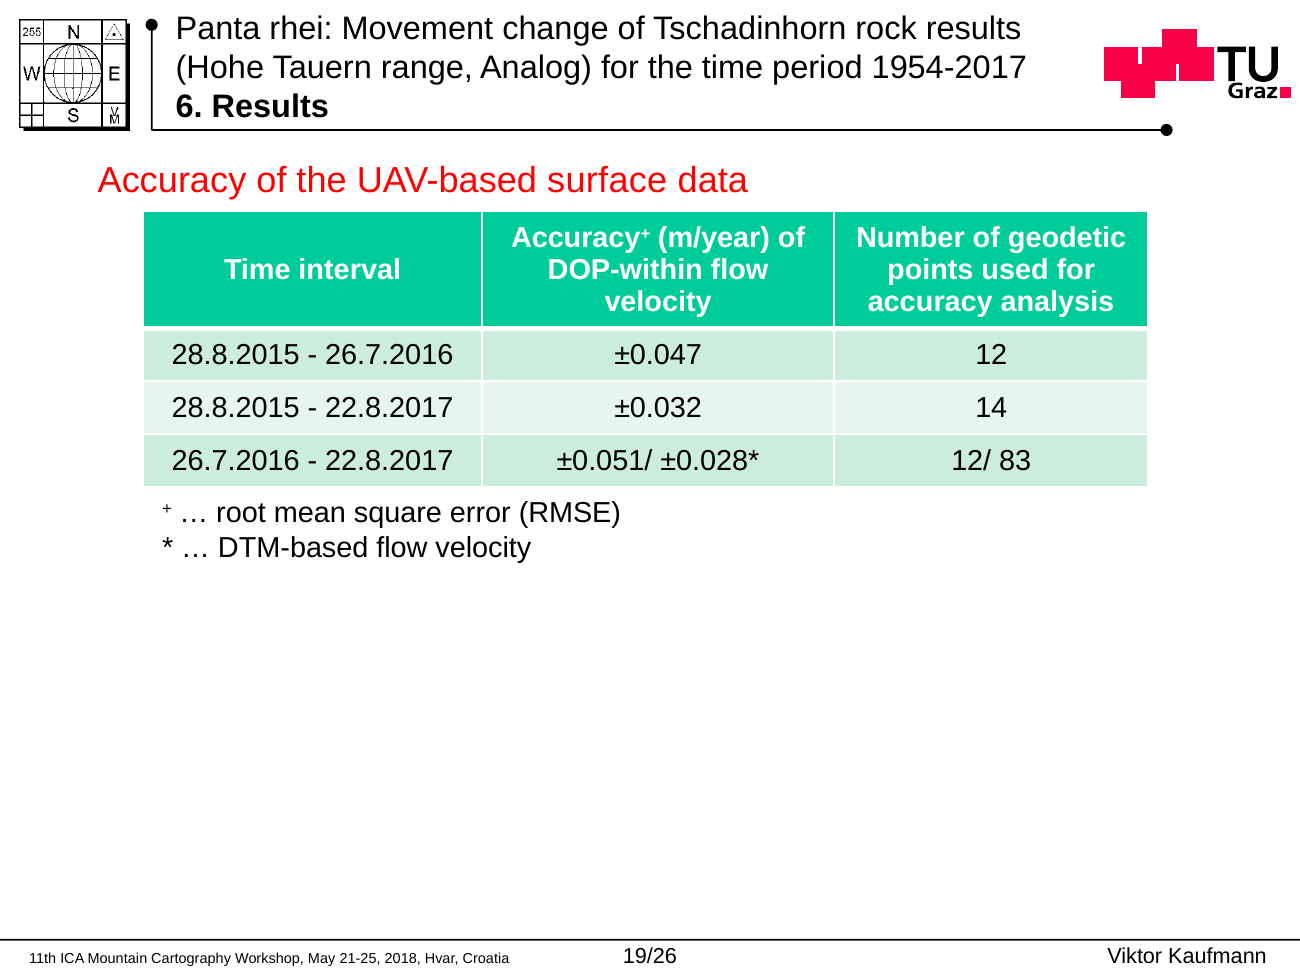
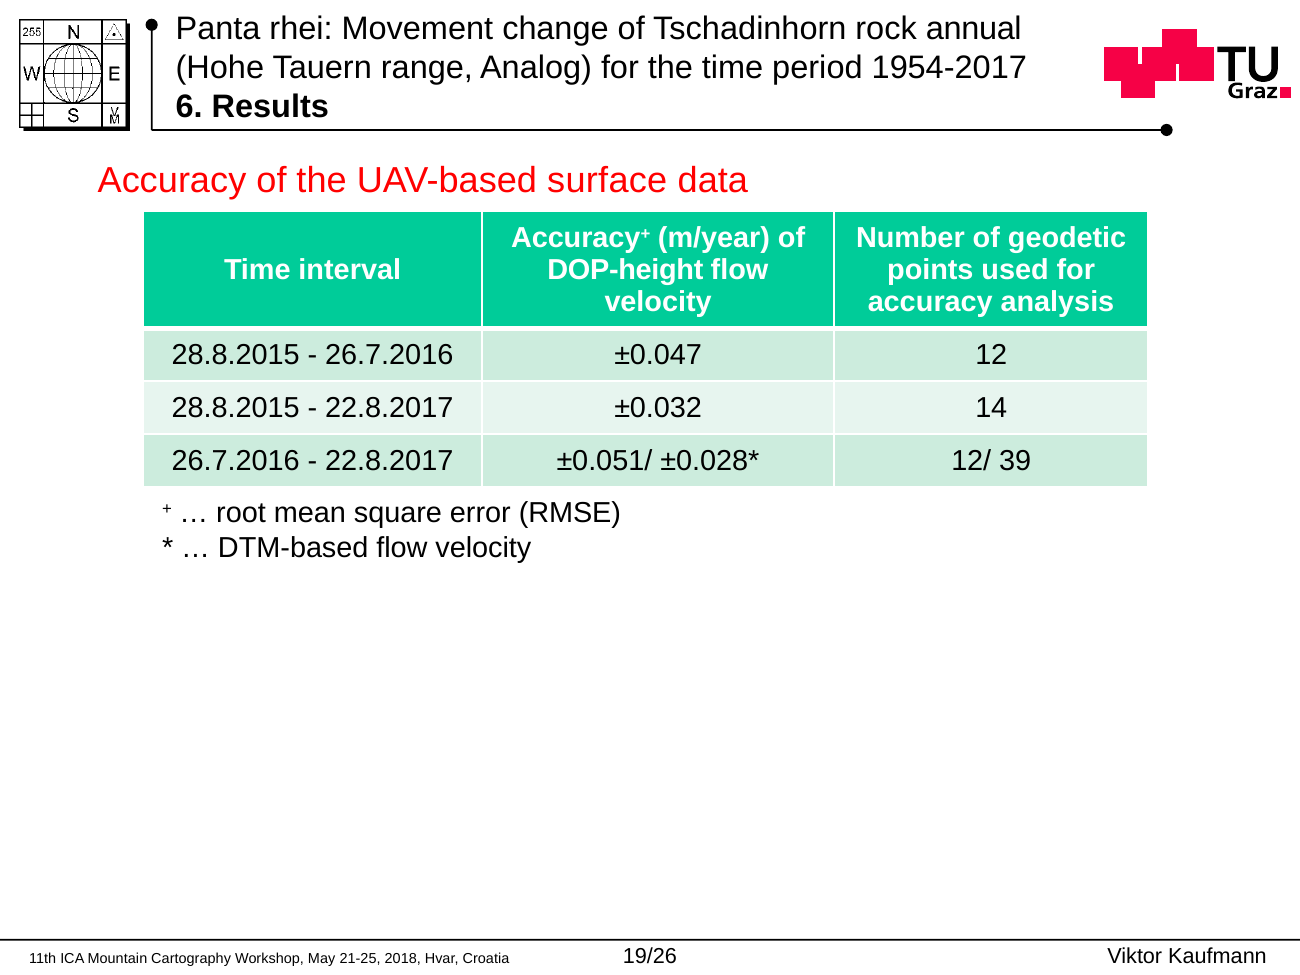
rock results: results -> annual (974, 28)
DOP-within: DOP-within -> DOP-height (625, 270)
83: 83 -> 39 (1015, 461)
